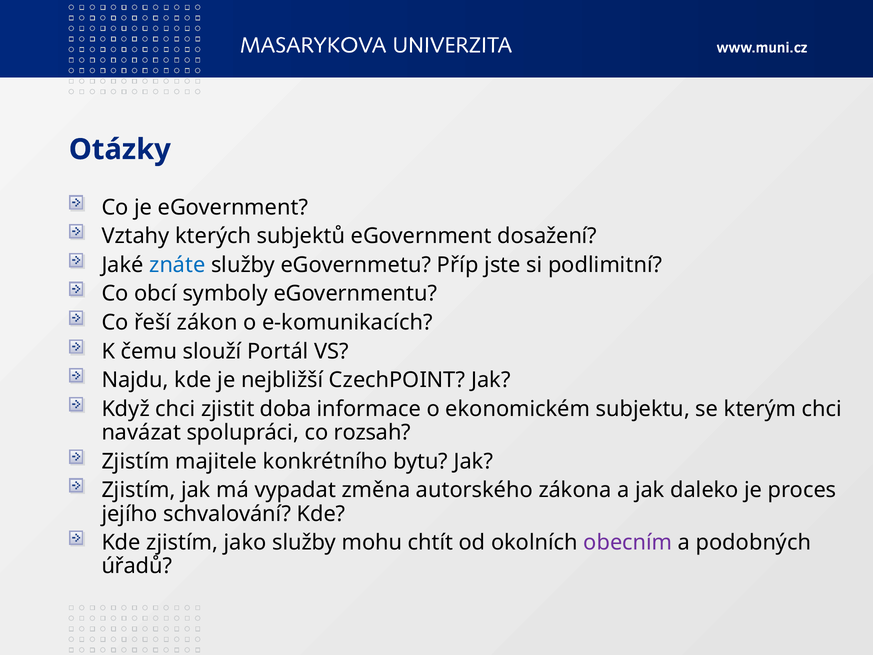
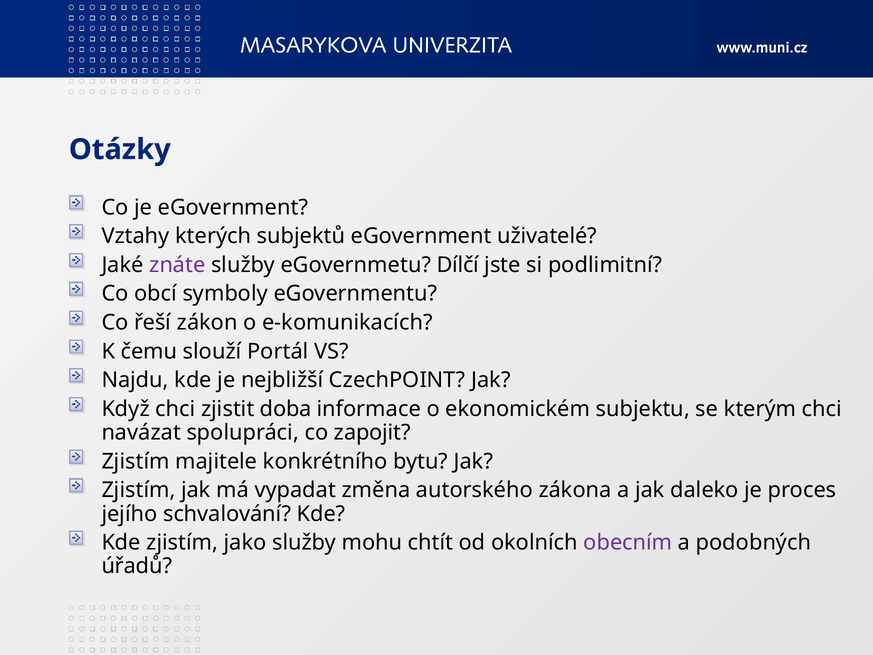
dosažení: dosažení -> uživatelé (547, 236)
znáte colour: blue -> purple (177, 265)
Příp: Příp -> Dílčí (458, 265)
rozsah: rozsah -> zapojit (372, 432)
